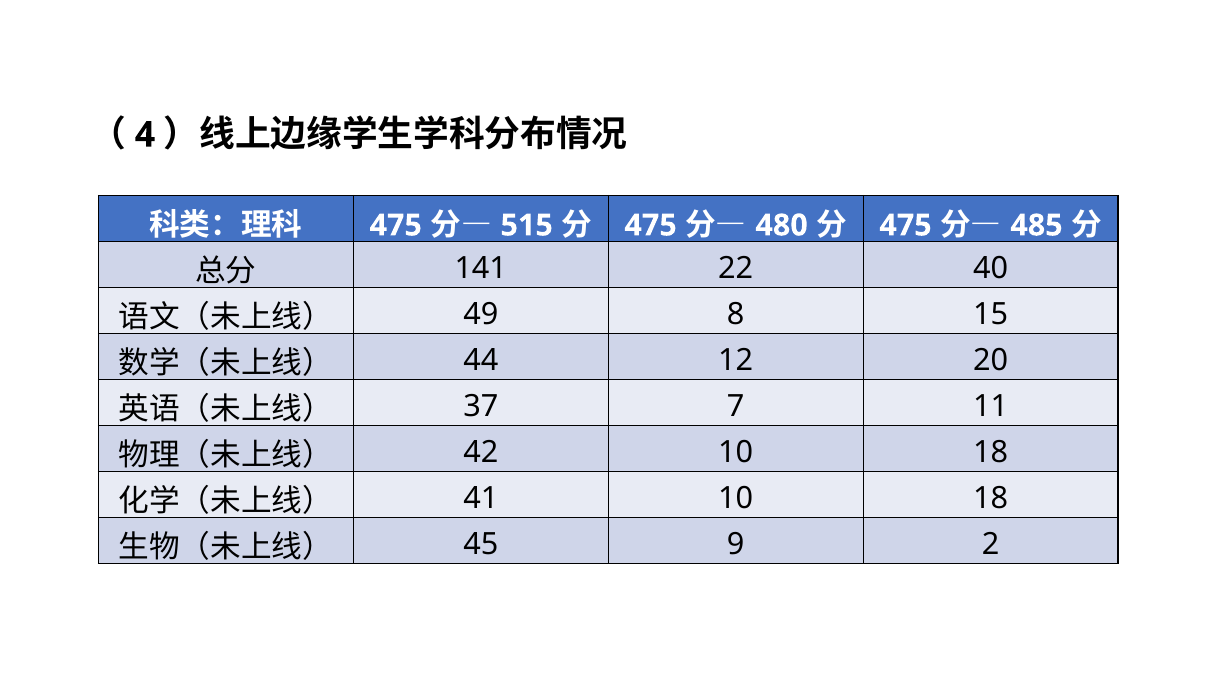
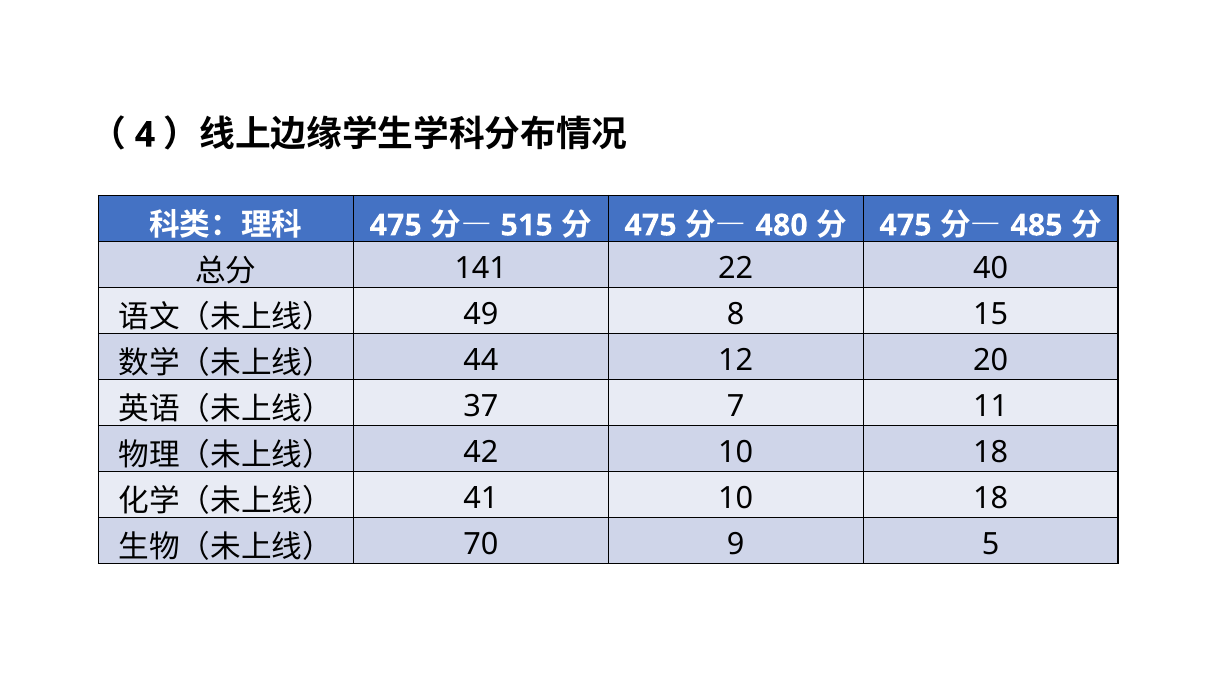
45: 45 -> 70 (481, 544)
2: 2 -> 5 (991, 544)
